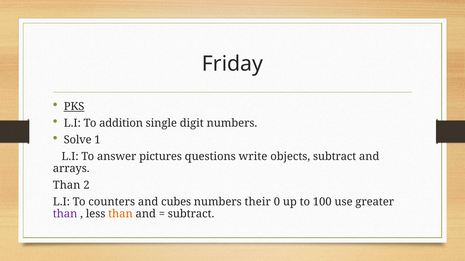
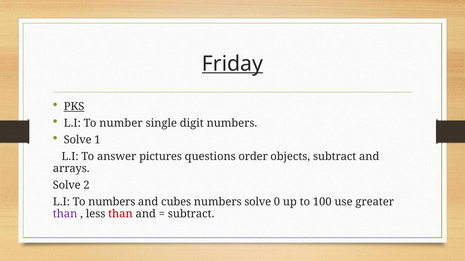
Friday underline: none -> present (232, 64)
addition: addition -> number (121, 123)
write: write -> order (253, 157)
Than: Than -> Solve (67, 186)
To counters: counters -> numbers (112, 202)
numbers their: their -> solve (258, 202)
than colour: orange -> red (120, 214)
